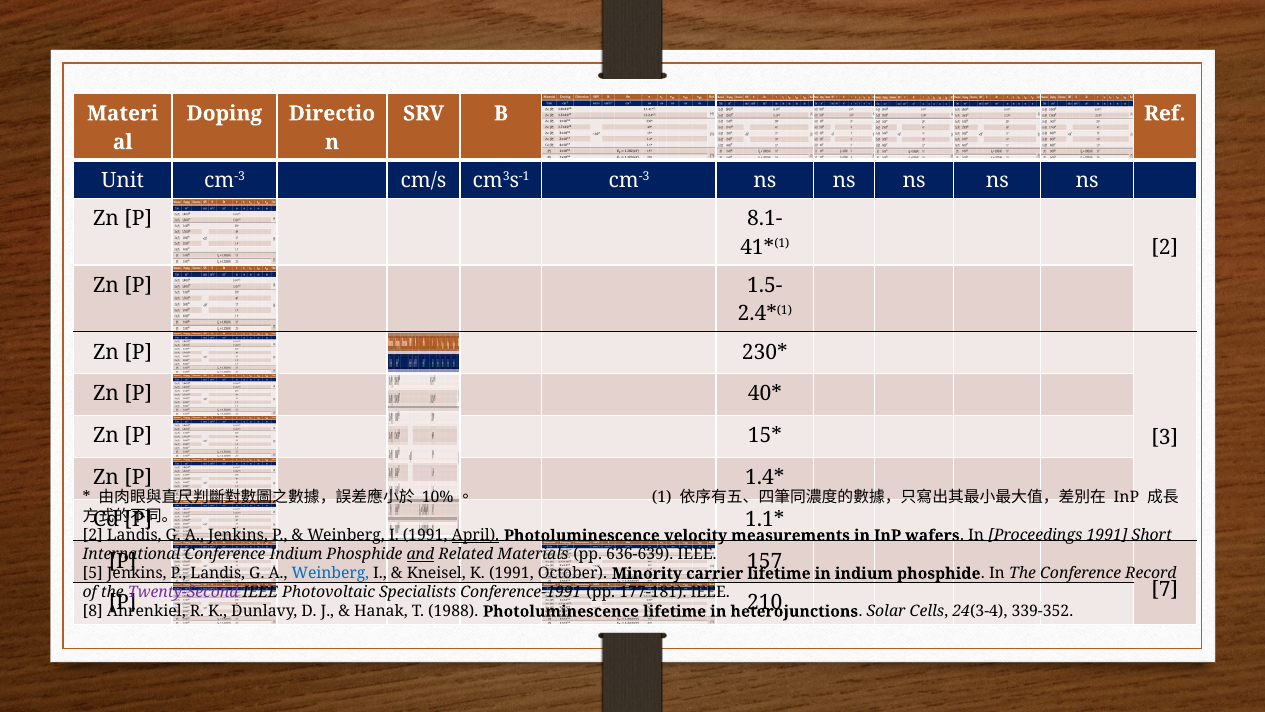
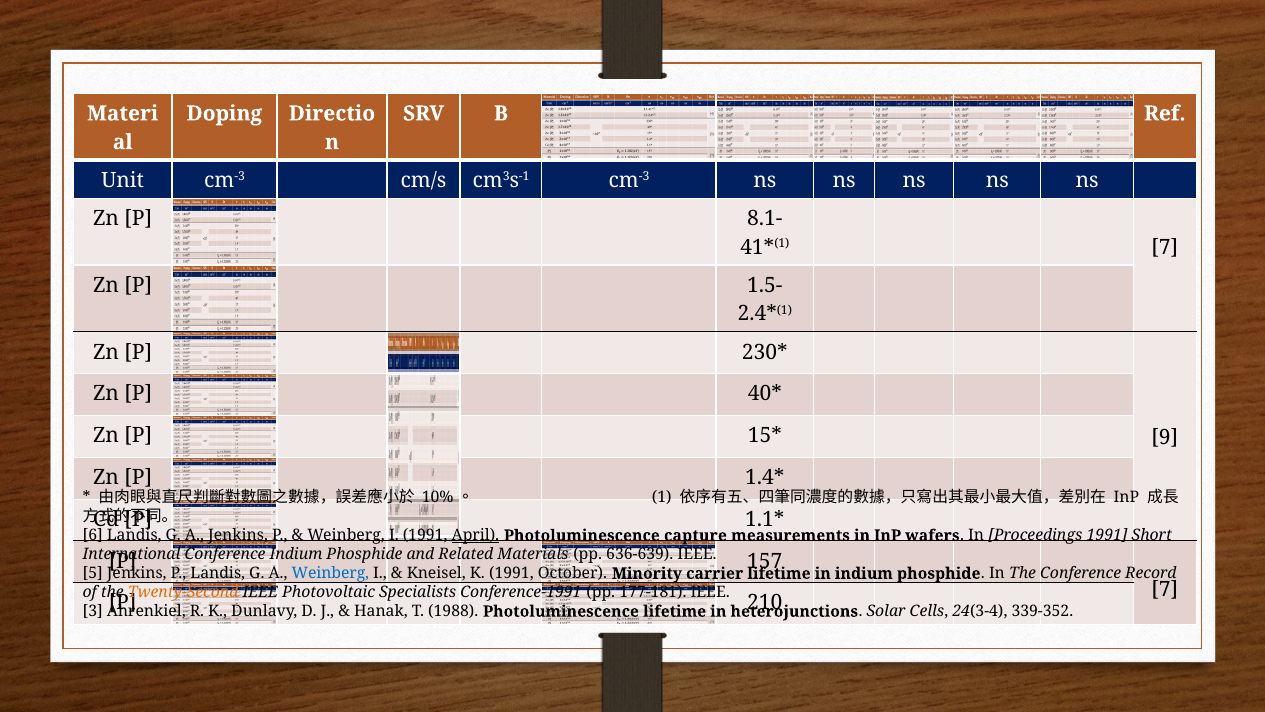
2: 2 -> 7 (1165, 247)
3: 3 -> 9 (1165, 438)
2: 2 -> 6 (93, 535)
velocity: velocity -> capture (695, 535)
and underline: present -> none (420, 554)
Twenty-Second colour: purple -> orange (183, 592)
8: 8 -> 3 (93, 611)
